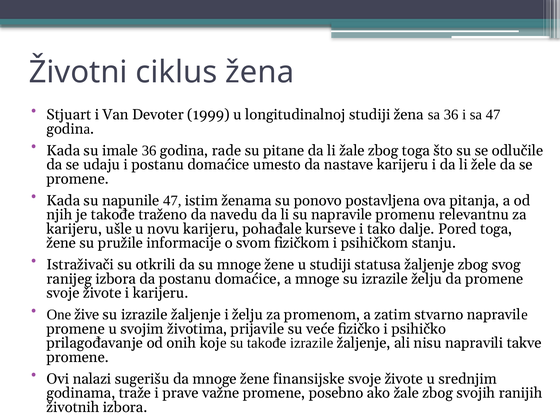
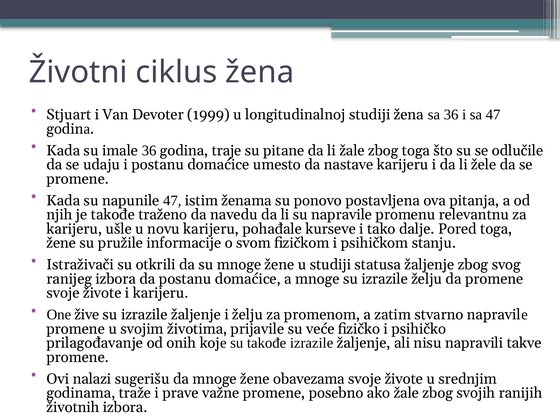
rade: rade -> traje (227, 151)
finansijske: finansijske -> obavezama (309, 379)
